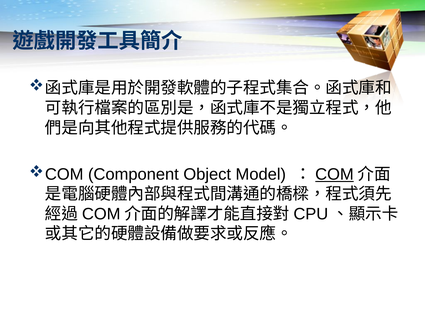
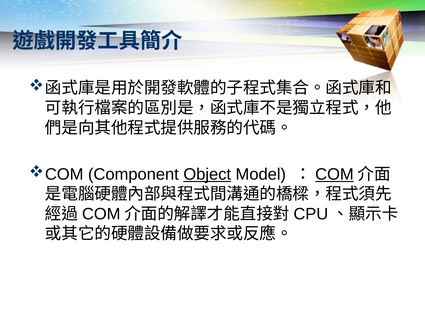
Object underline: none -> present (207, 174)
